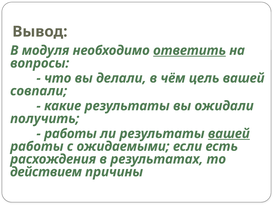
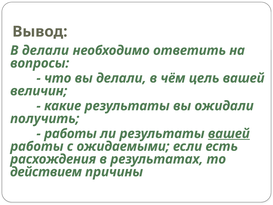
В модуля: модуля -> делали (45, 50)
ответить underline: present -> none (190, 50)
совпали: совпали -> величин (39, 91)
